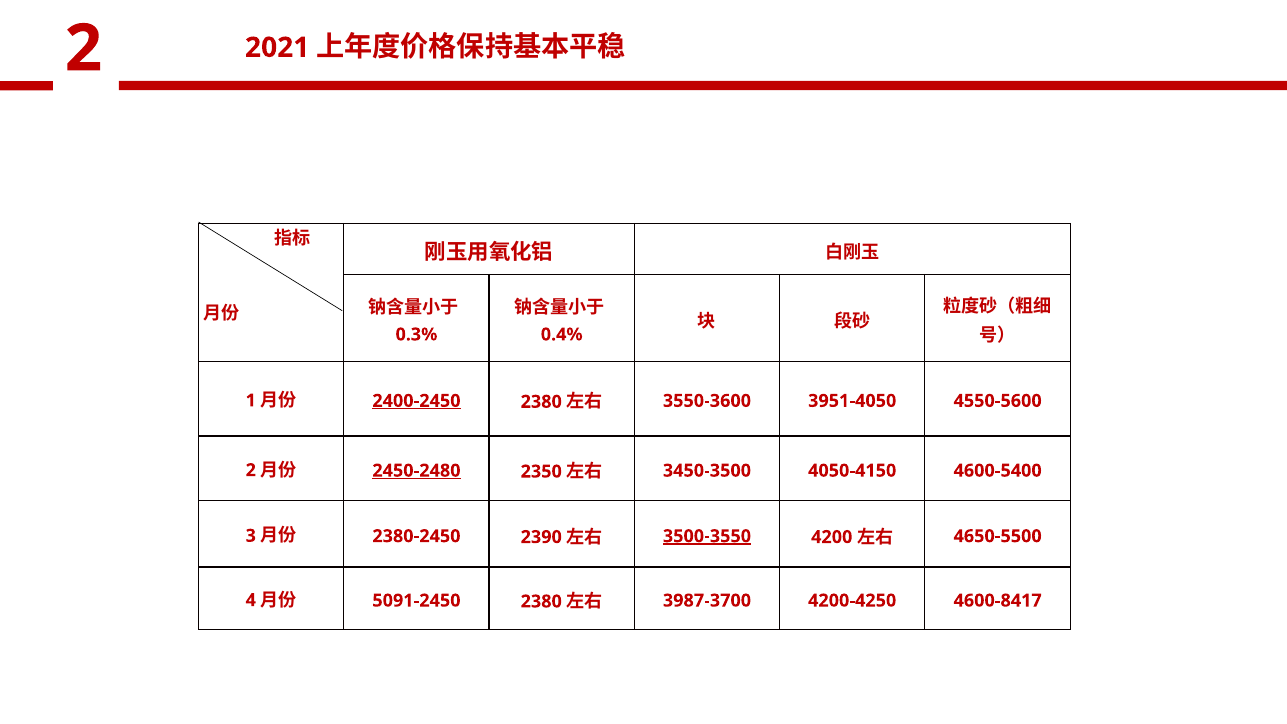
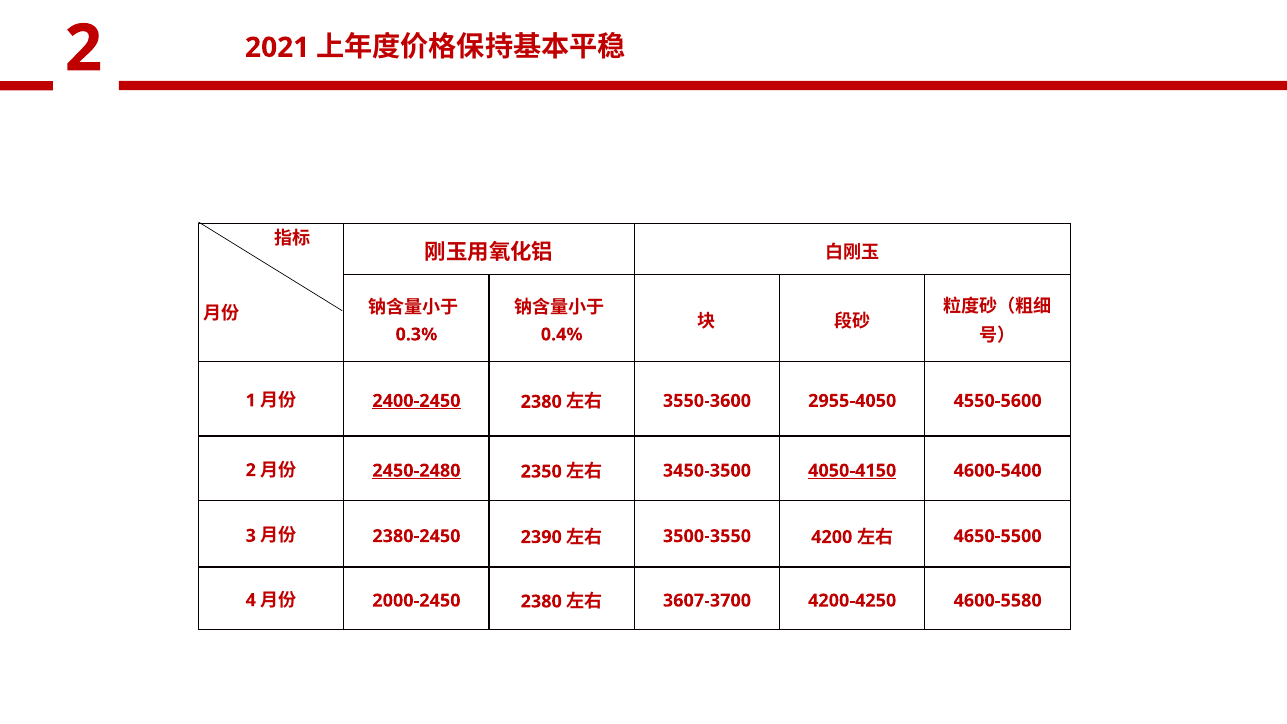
3951-4050: 3951-4050 -> 2955-4050 (852, 401)
4050-4150 underline: none -> present (852, 471)
3500-3550 underline: present -> none (707, 536)
5091-2450: 5091-2450 -> 2000-2450 (416, 601)
3987-3700: 3987-3700 -> 3607-3700 (707, 601)
4600-8417: 4600-8417 -> 4600-5580 (998, 601)
